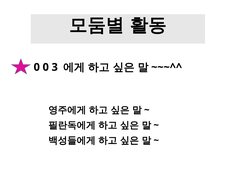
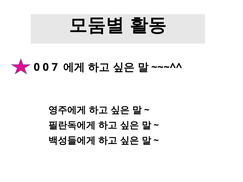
3: 3 -> 7 (55, 67)
